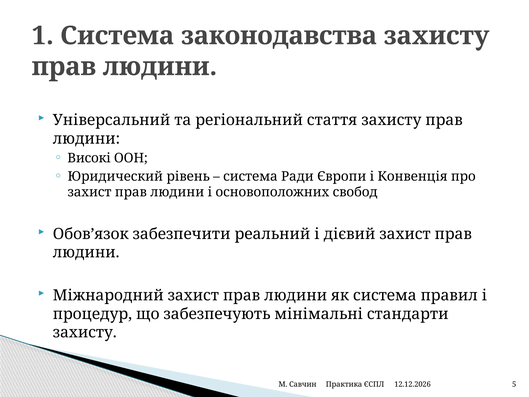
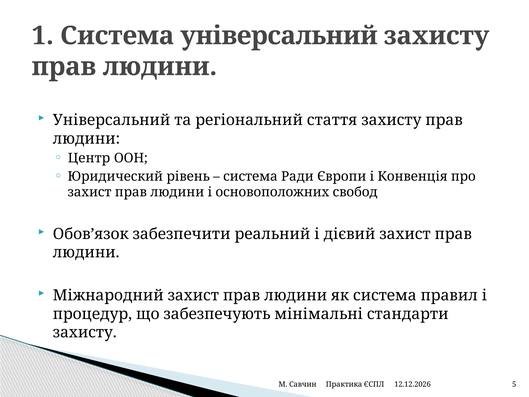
Система законодавства: законодавства -> універсальний (279, 36)
Високі: Високі -> Центр (89, 158)
